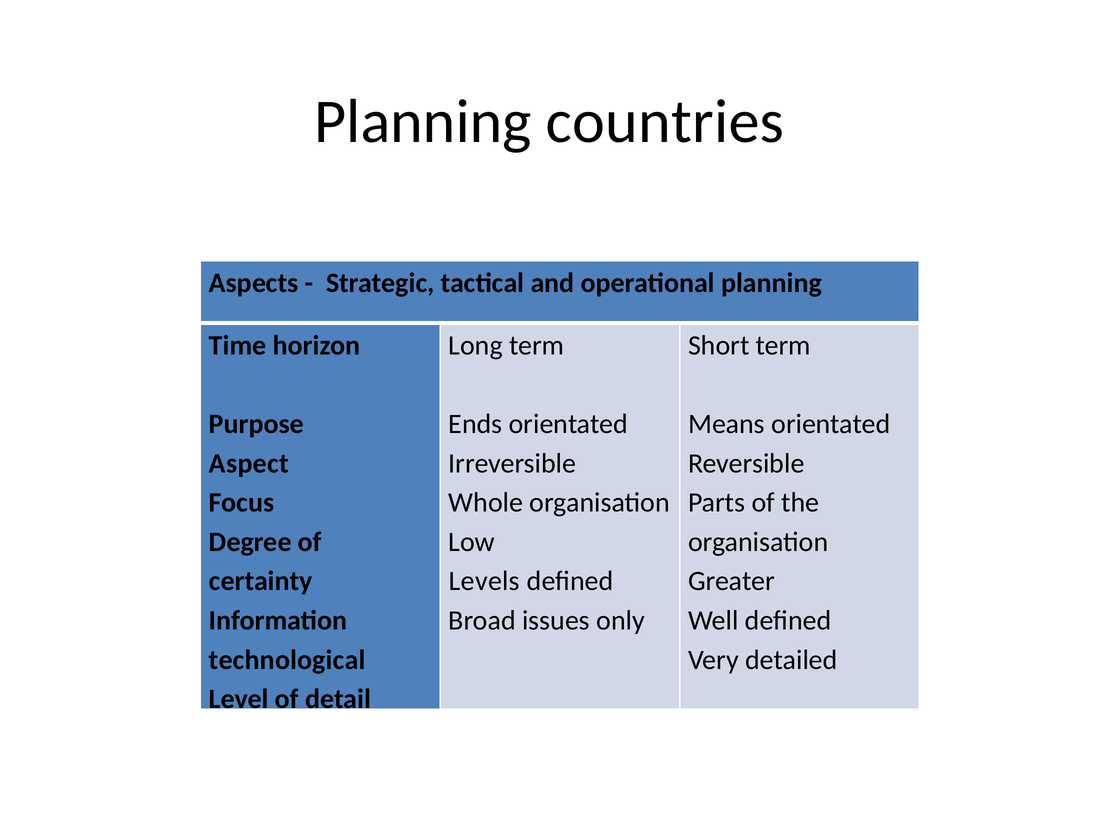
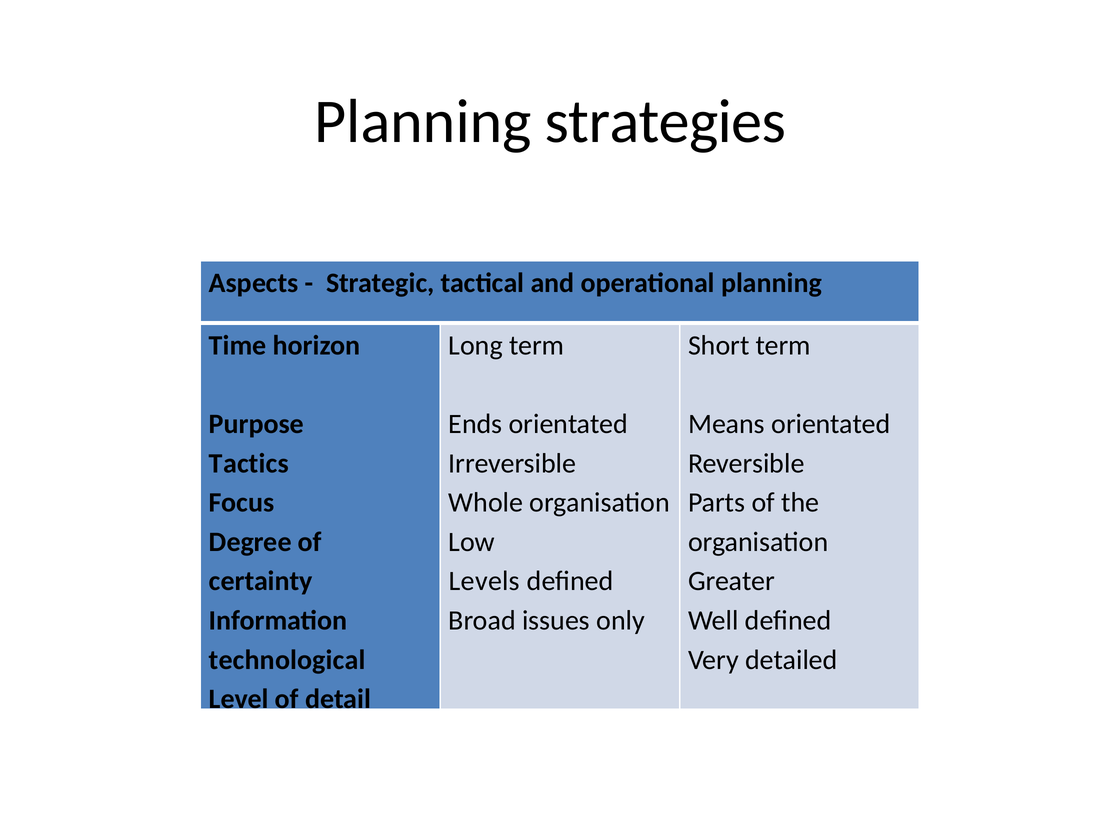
countries: countries -> strategies (665, 122)
Aspect: Aspect -> Tactics (249, 463)
